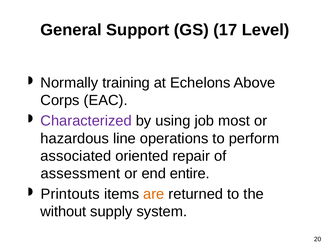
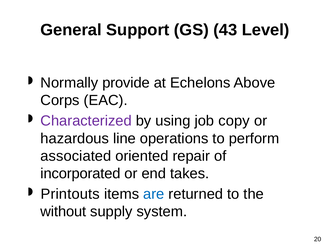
17: 17 -> 43 (225, 30)
training: training -> provide (126, 83)
most: most -> copy (234, 121)
assessment: assessment -> incorporated (80, 174)
entire: entire -> takes (190, 174)
are colour: orange -> blue (154, 194)
